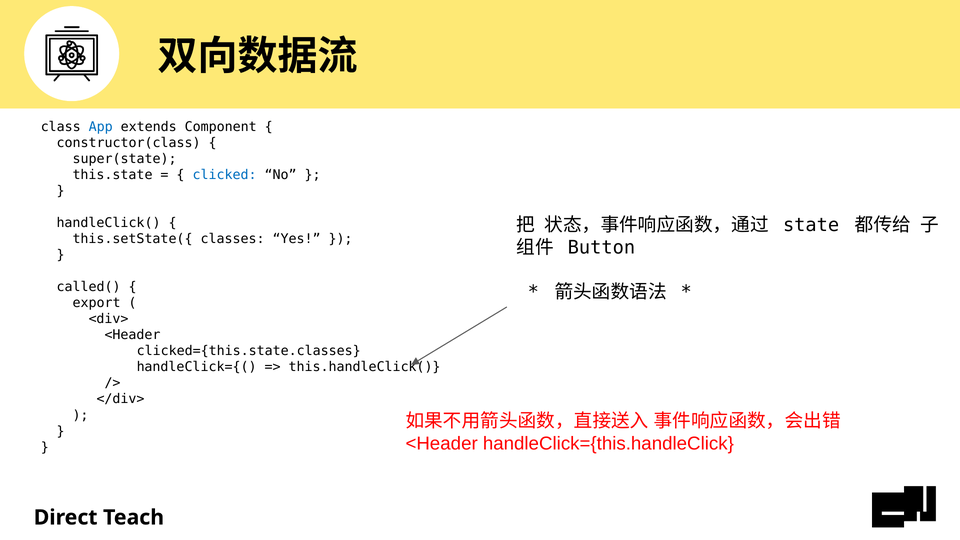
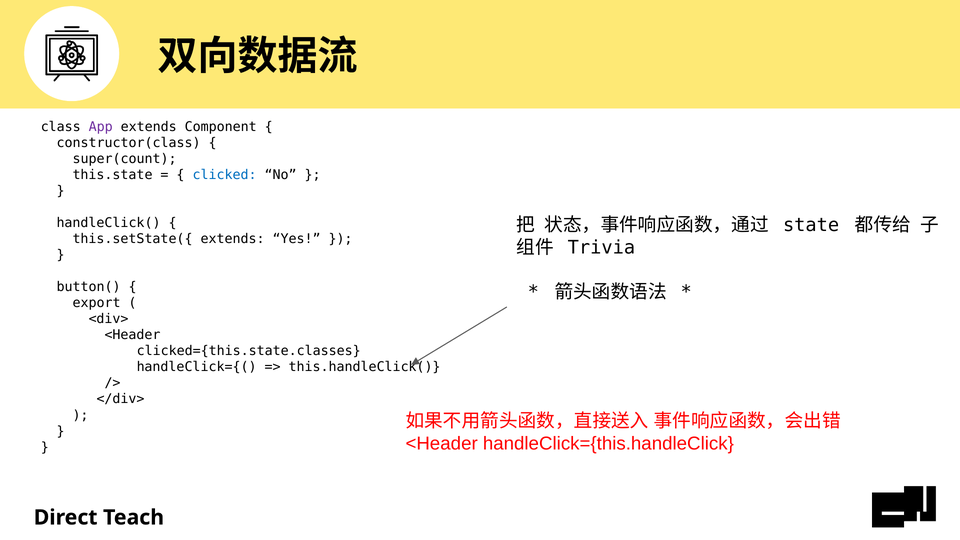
App colour: blue -> purple (101, 127)
super(state: super(state -> super(count (125, 159)
this.setState({ classes: classes -> extends (233, 239)
Button: Button -> Trivia (601, 247)
called(: called( -> button( (89, 287)
